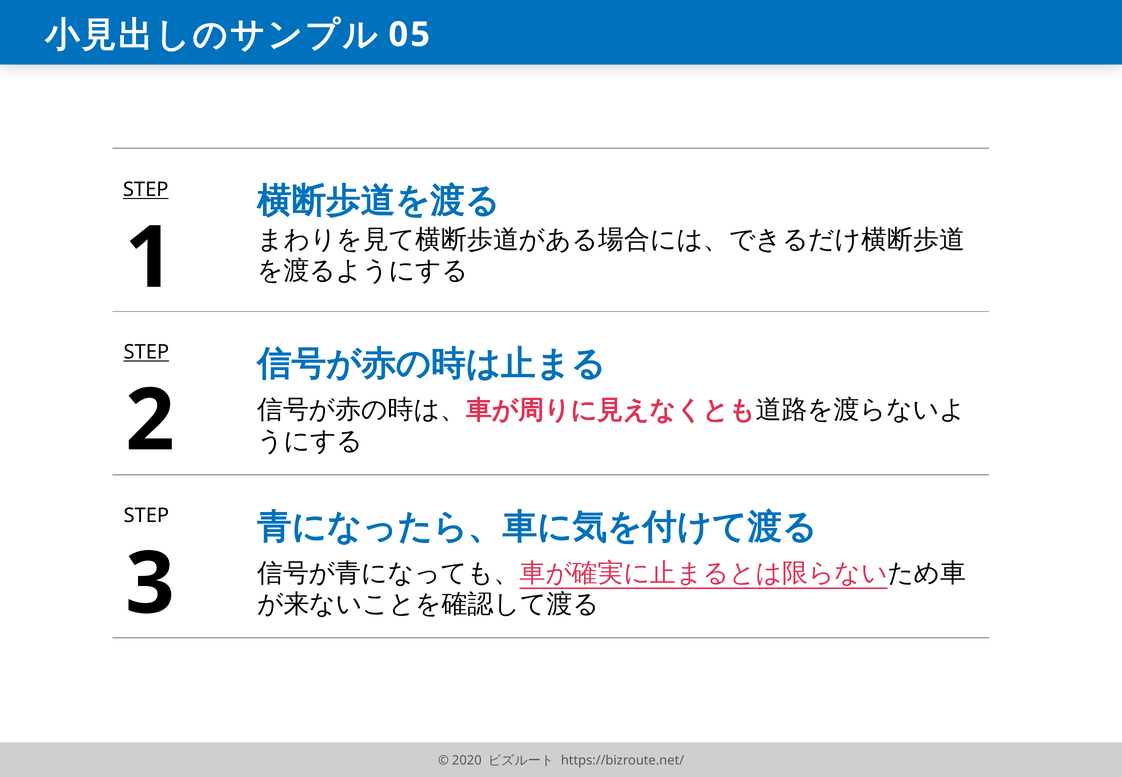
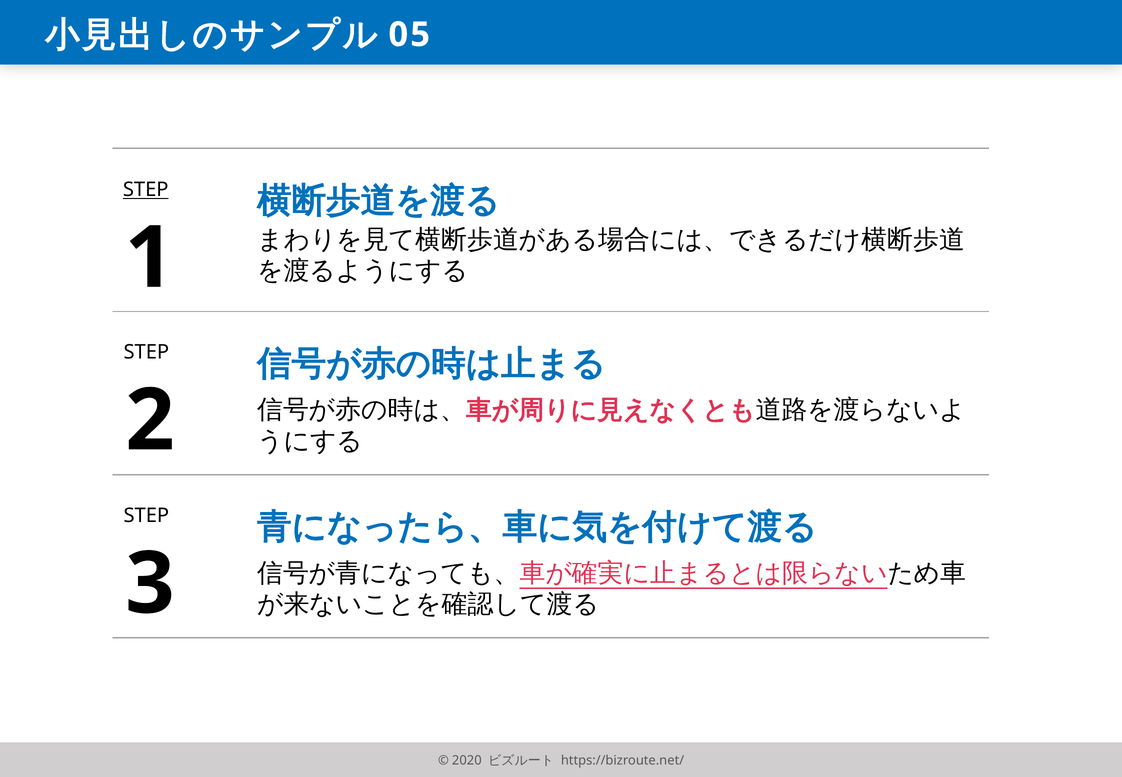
STEP underline: present -> none (146, 352)
